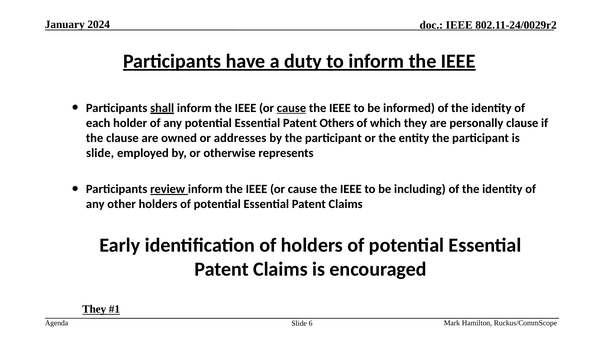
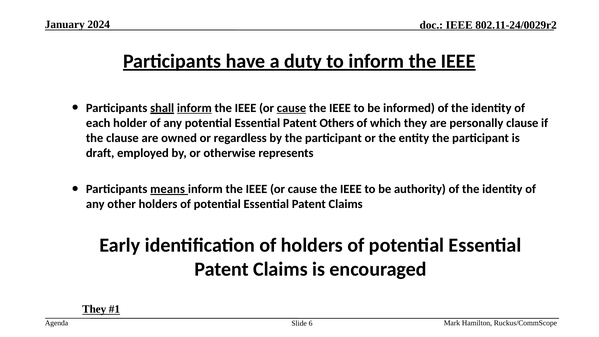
inform underline: none -> present (194, 108)
addresses: addresses -> regardless (240, 138)
slide: slide -> draft (100, 153)
review: review -> means (168, 189)
including: including -> authority (420, 189)
